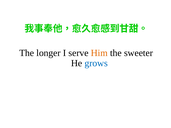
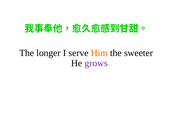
grows colour: blue -> purple (96, 63)
